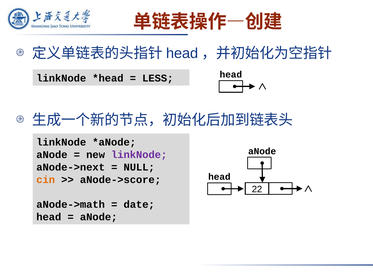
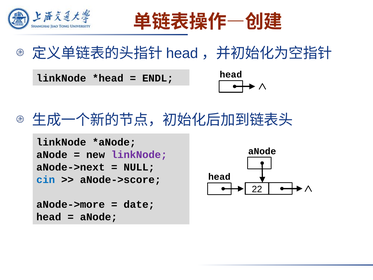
LESS: LESS -> ENDL (158, 78)
cin colour: orange -> blue (46, 179)
aNode->math: aNode->math -> aNode->more (71, 204)
